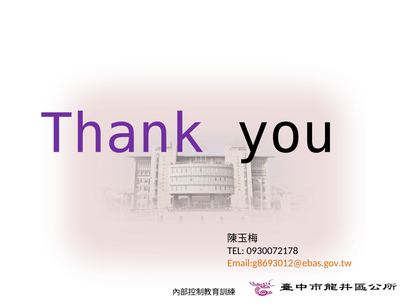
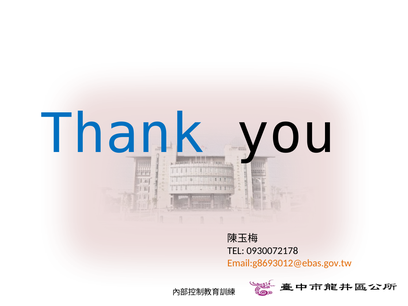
Thank colour: purple -> blue (122, 134)
